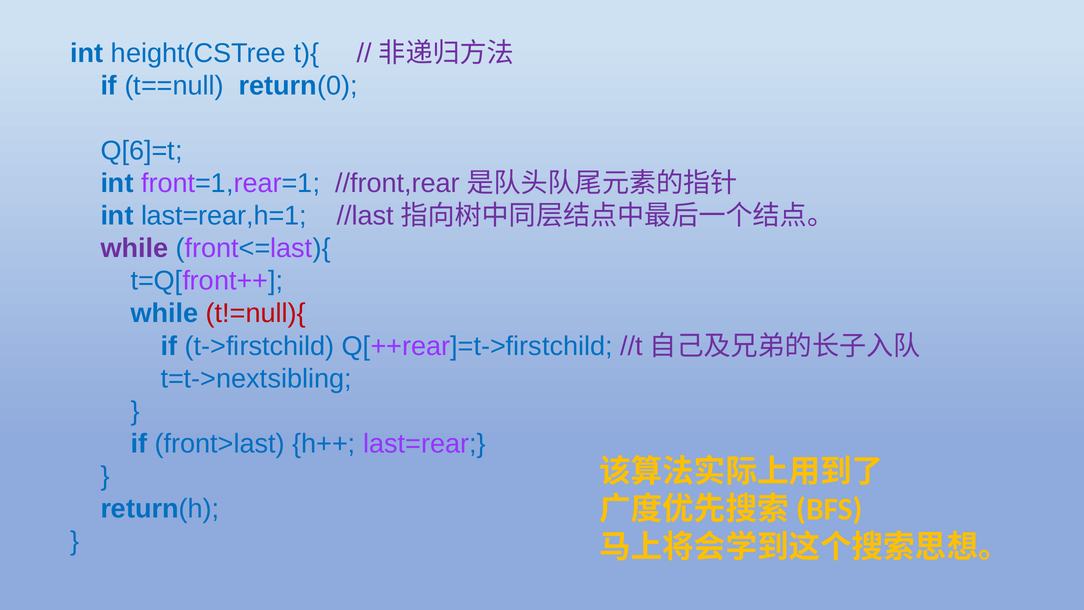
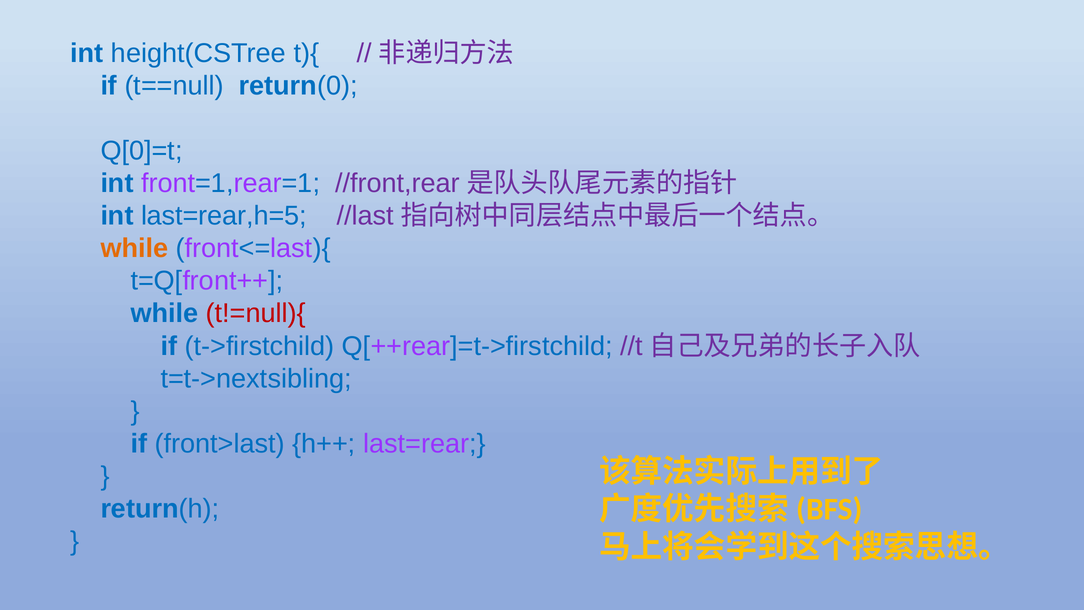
Q[6]=t: Q[6]=t -> Q[0]=t (142, 151)
last=rear,h=1: last=rear,h=1 -> last=rear,h=5 (224, 216)
while colour: purple -> orange (134, 248)
